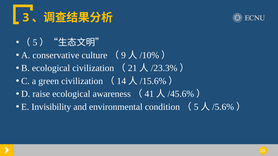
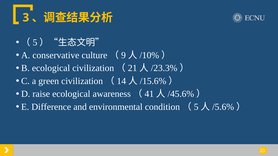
Invisibility: Invisibility -> Difference (51, 107)
